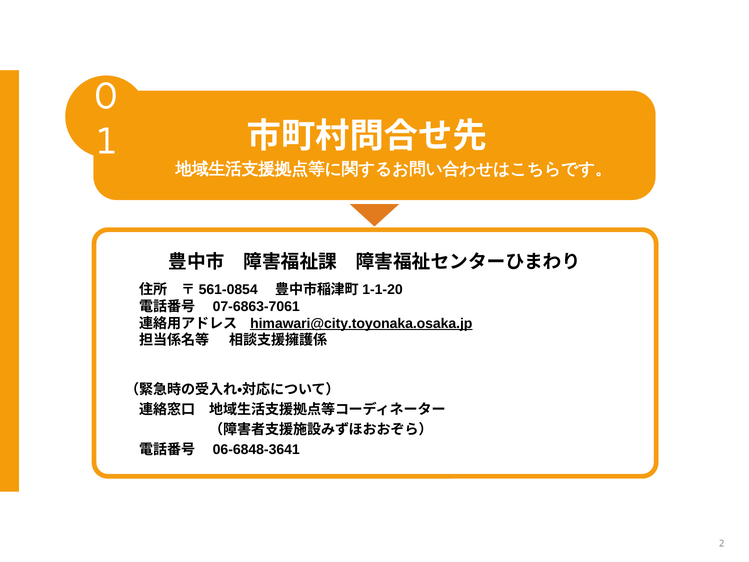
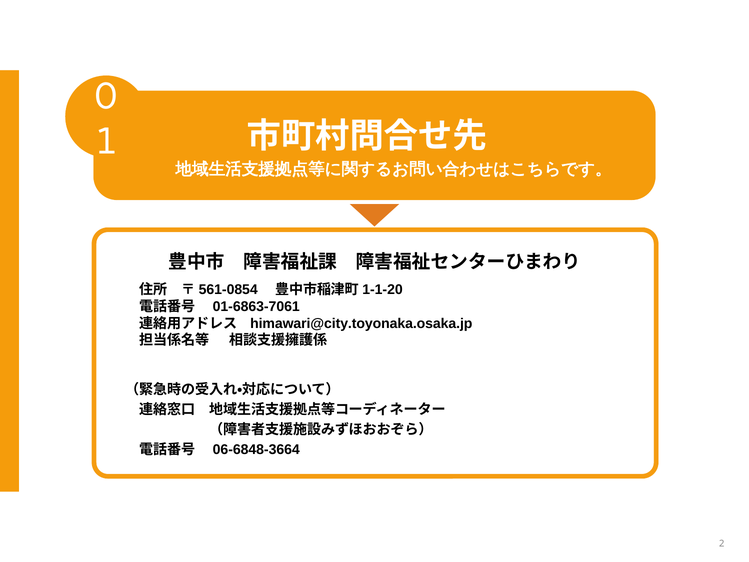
07-6863-7061: 07-6863-7061 -> 01-6863-7061 (256, 306)
himawari@city.toyonaka.osaka.jp underline: present -> none (361, 323)
06-6848-3641: 06-6848-3641 -> 06-6848-3664 (256, 449)
